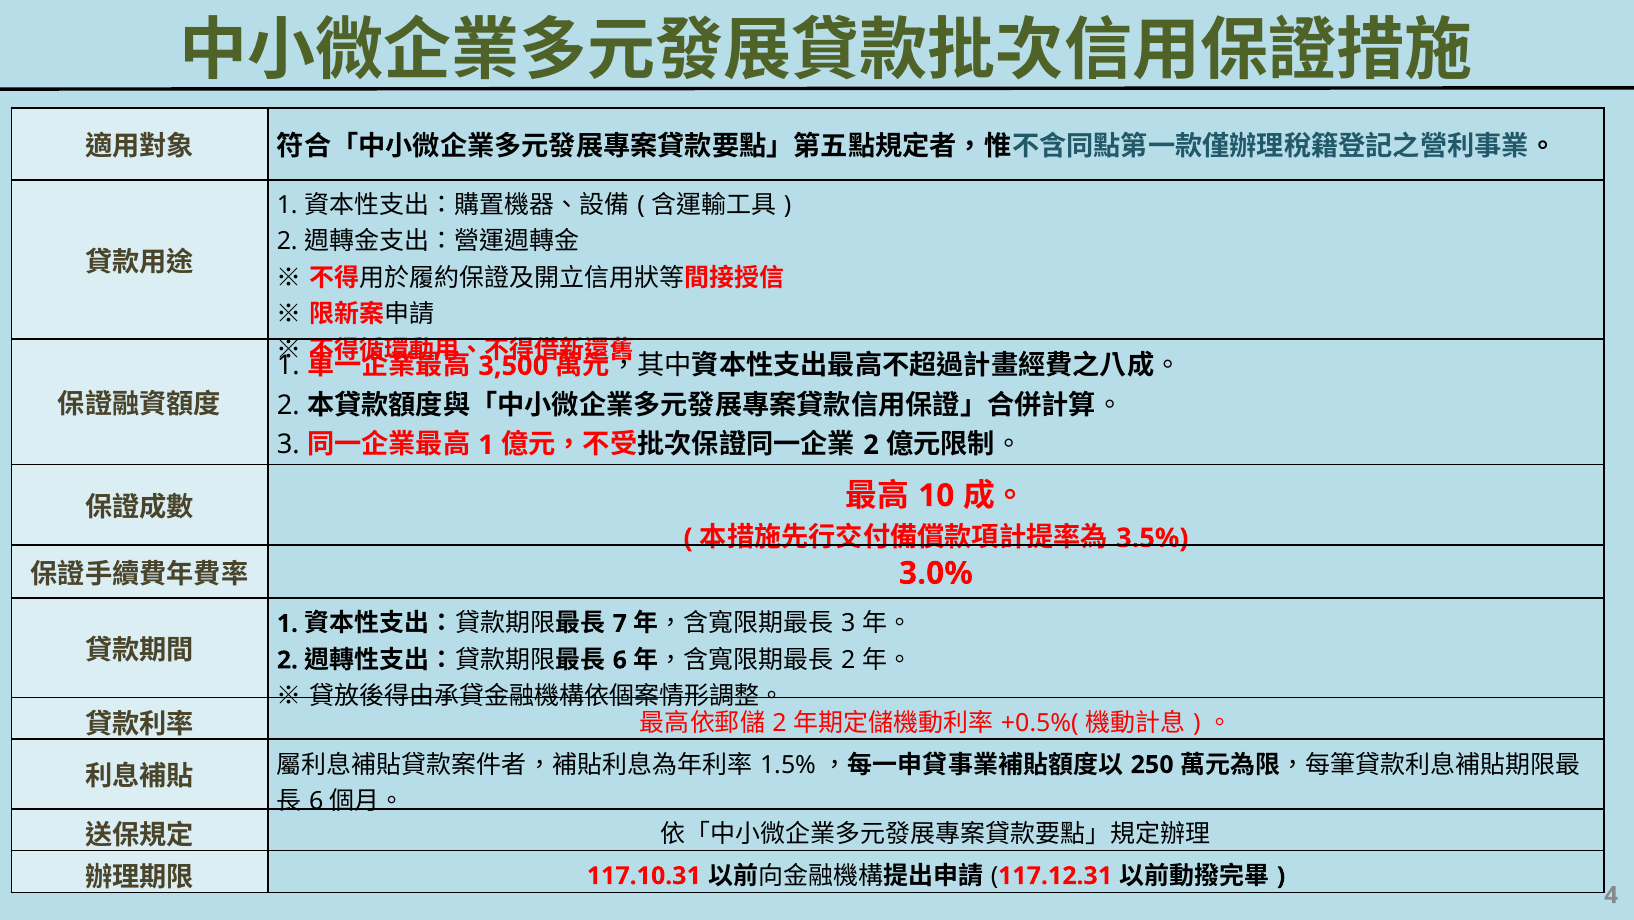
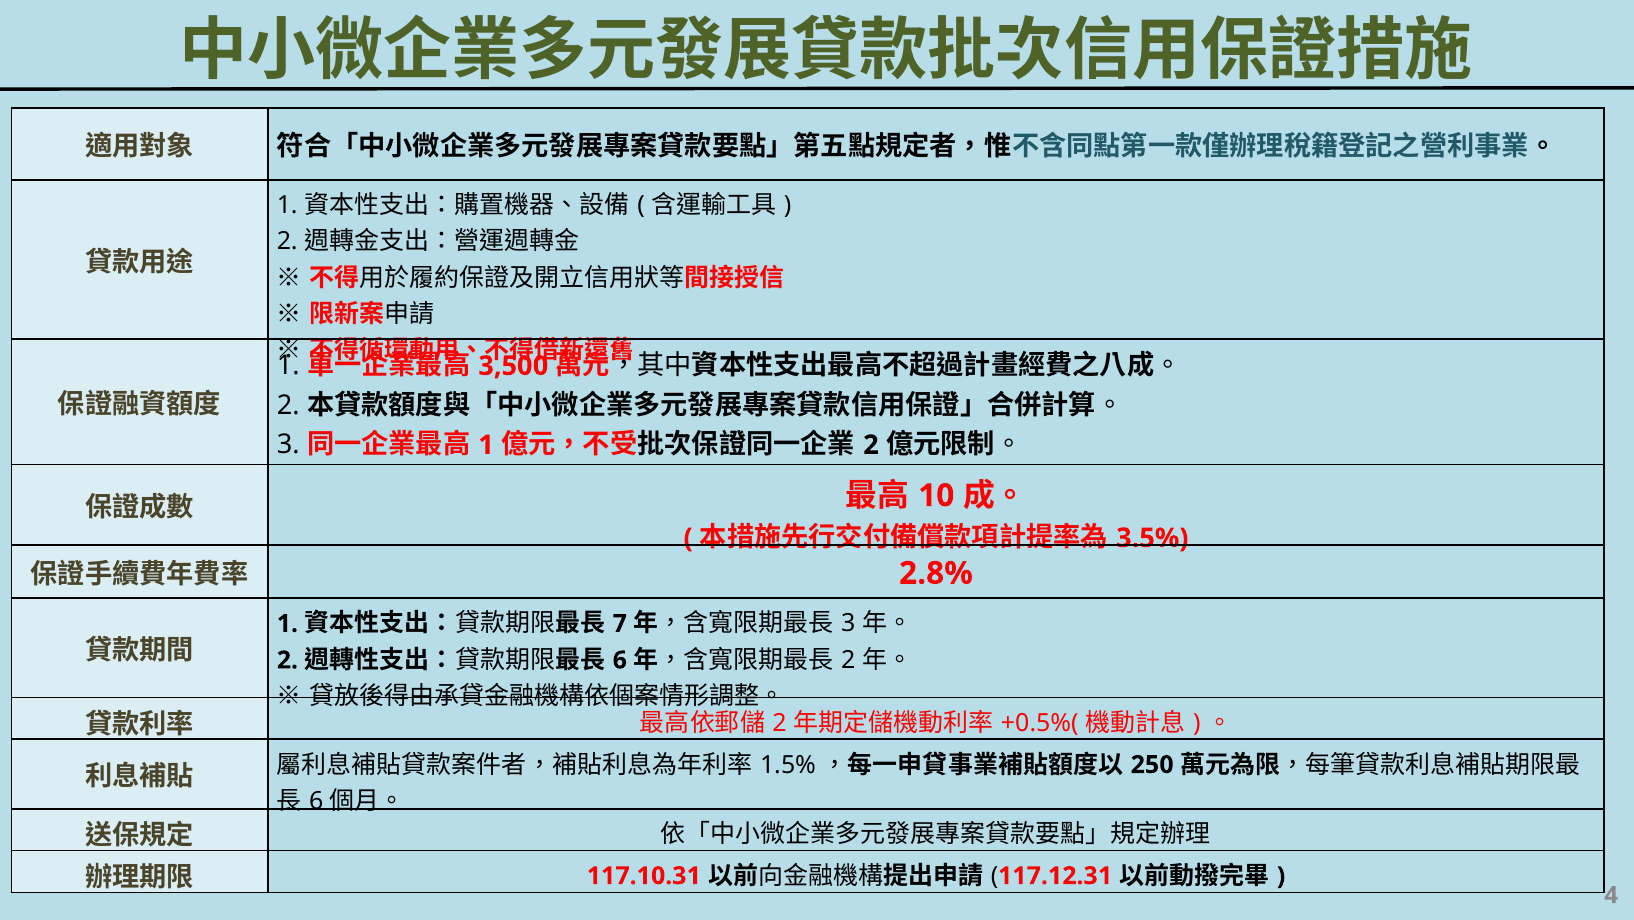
3.0%: 3.0% -> 2.8% (936, 573)
